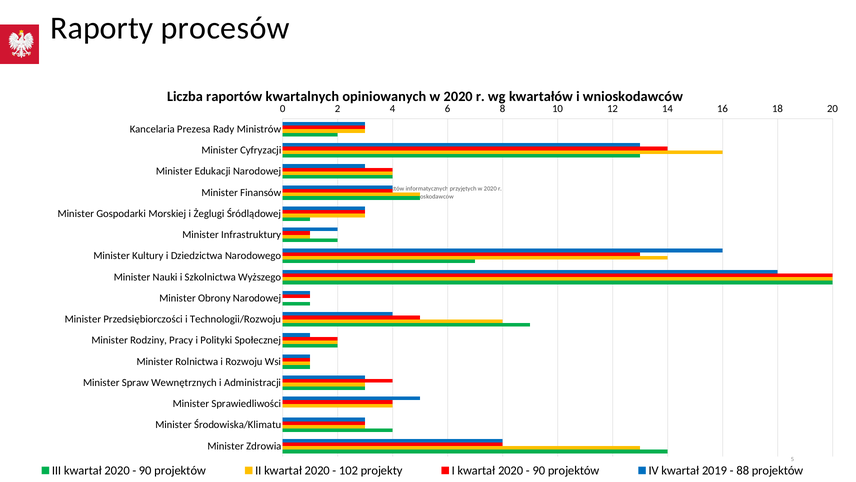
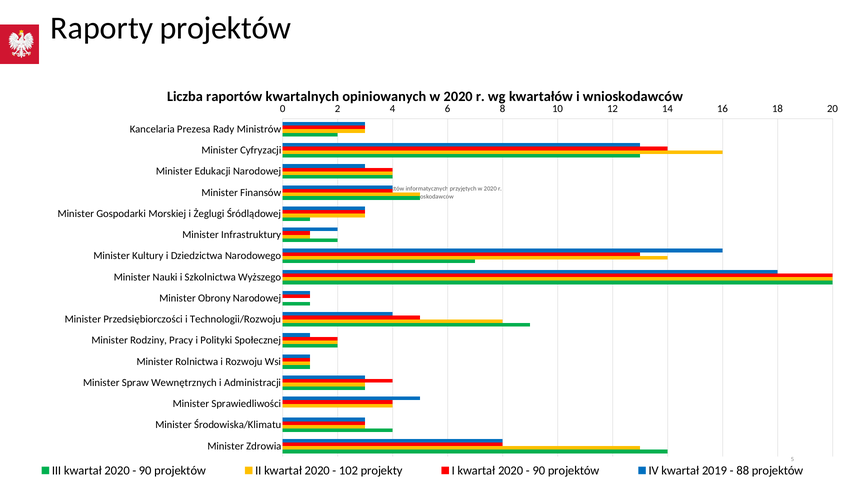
Raporty procesów: procesów -> projektów (225, 28)
